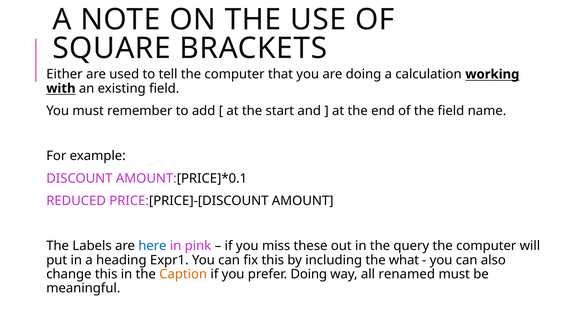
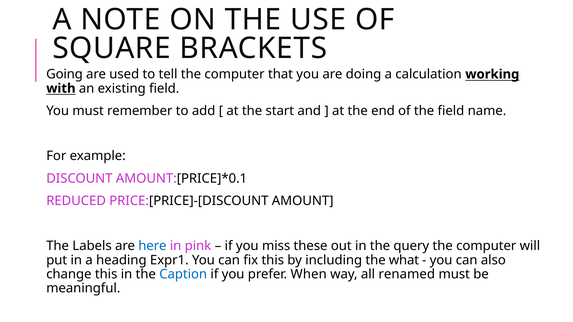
Either: Either -> Going (65, 74)
Caption colour: orange -> blue (183, 274)
prefer Doing: Doing -> When (309, 274)
